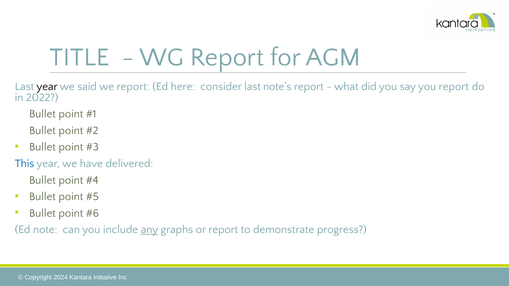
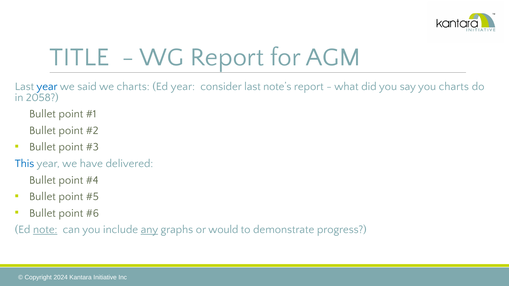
year colour: black -> blue (47, 87)
we report: report -> charts (133, 87)
Ed here: here -> year (183, 87)
you report: report -> charts (454, 87)
2022: 2022 -> 2058 (42, 98)
note underline: none -> present (45, 230)
or report: report -> would (223, 230)
